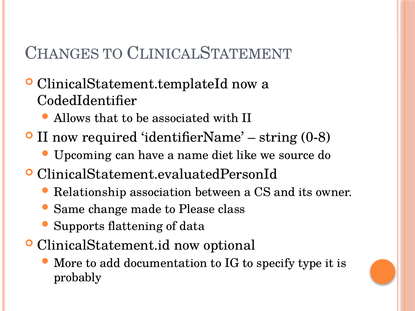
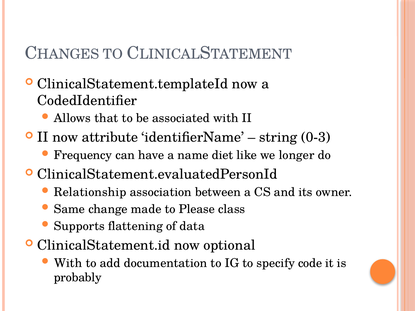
required: required -> attribute (110, 138)
0-8: 0-8 -> 0-3 (316, 138)
Upcoming: Upcoming -> Frequency (83, 155)
source: source -> longer (297, 155)
More: More -> With (68, 263)
type: type -> code (310, 263)
